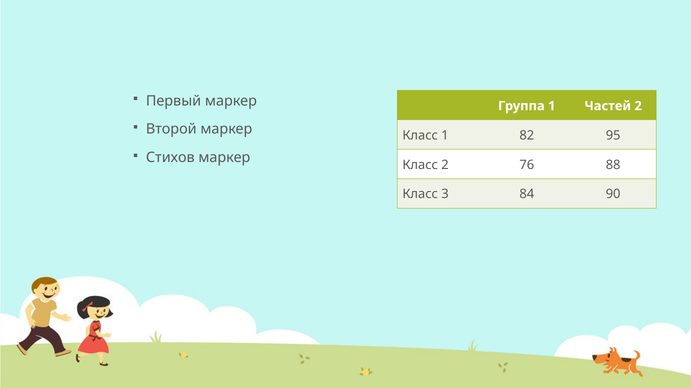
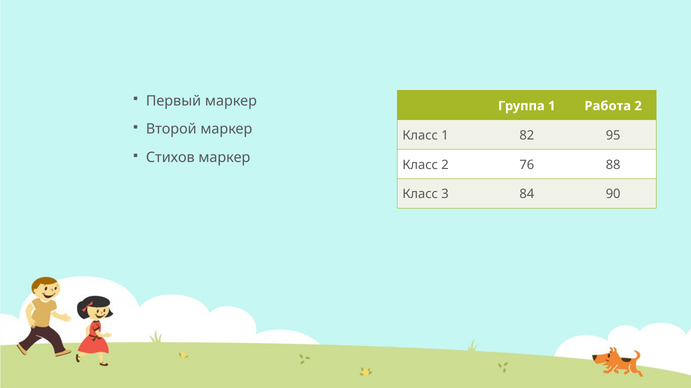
Частей: Частей -> Работа (608, 106)
